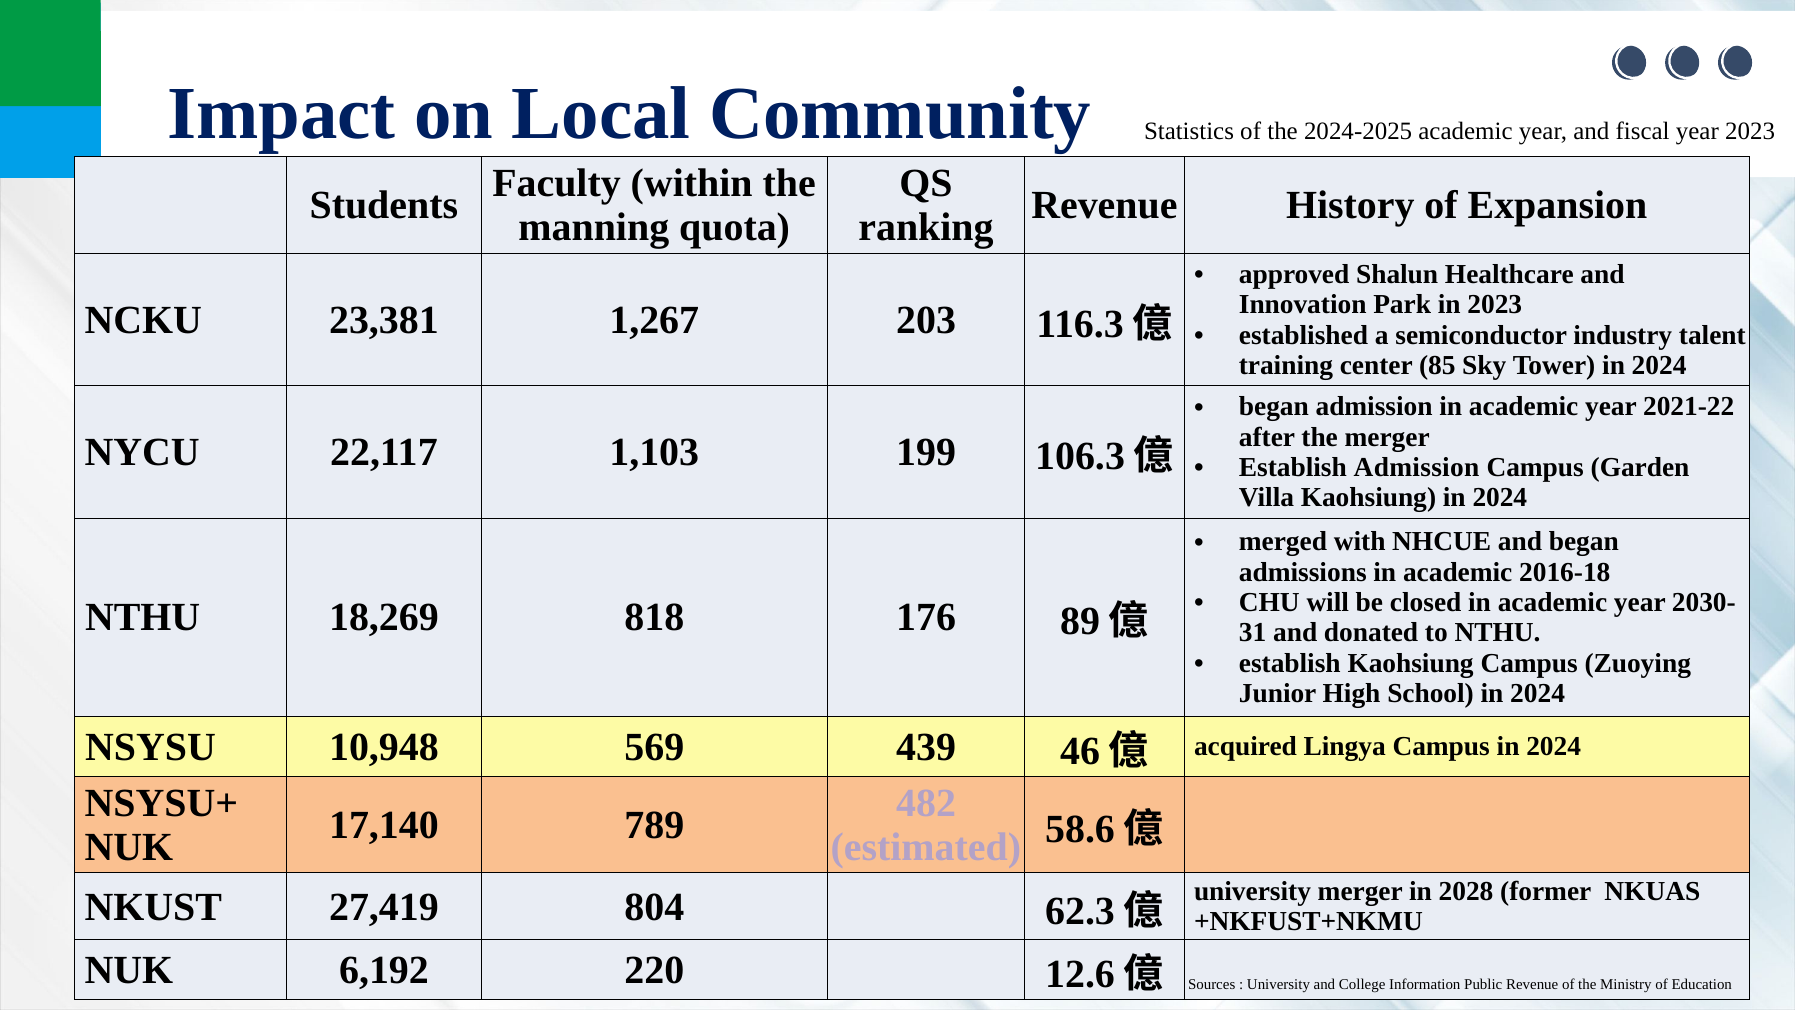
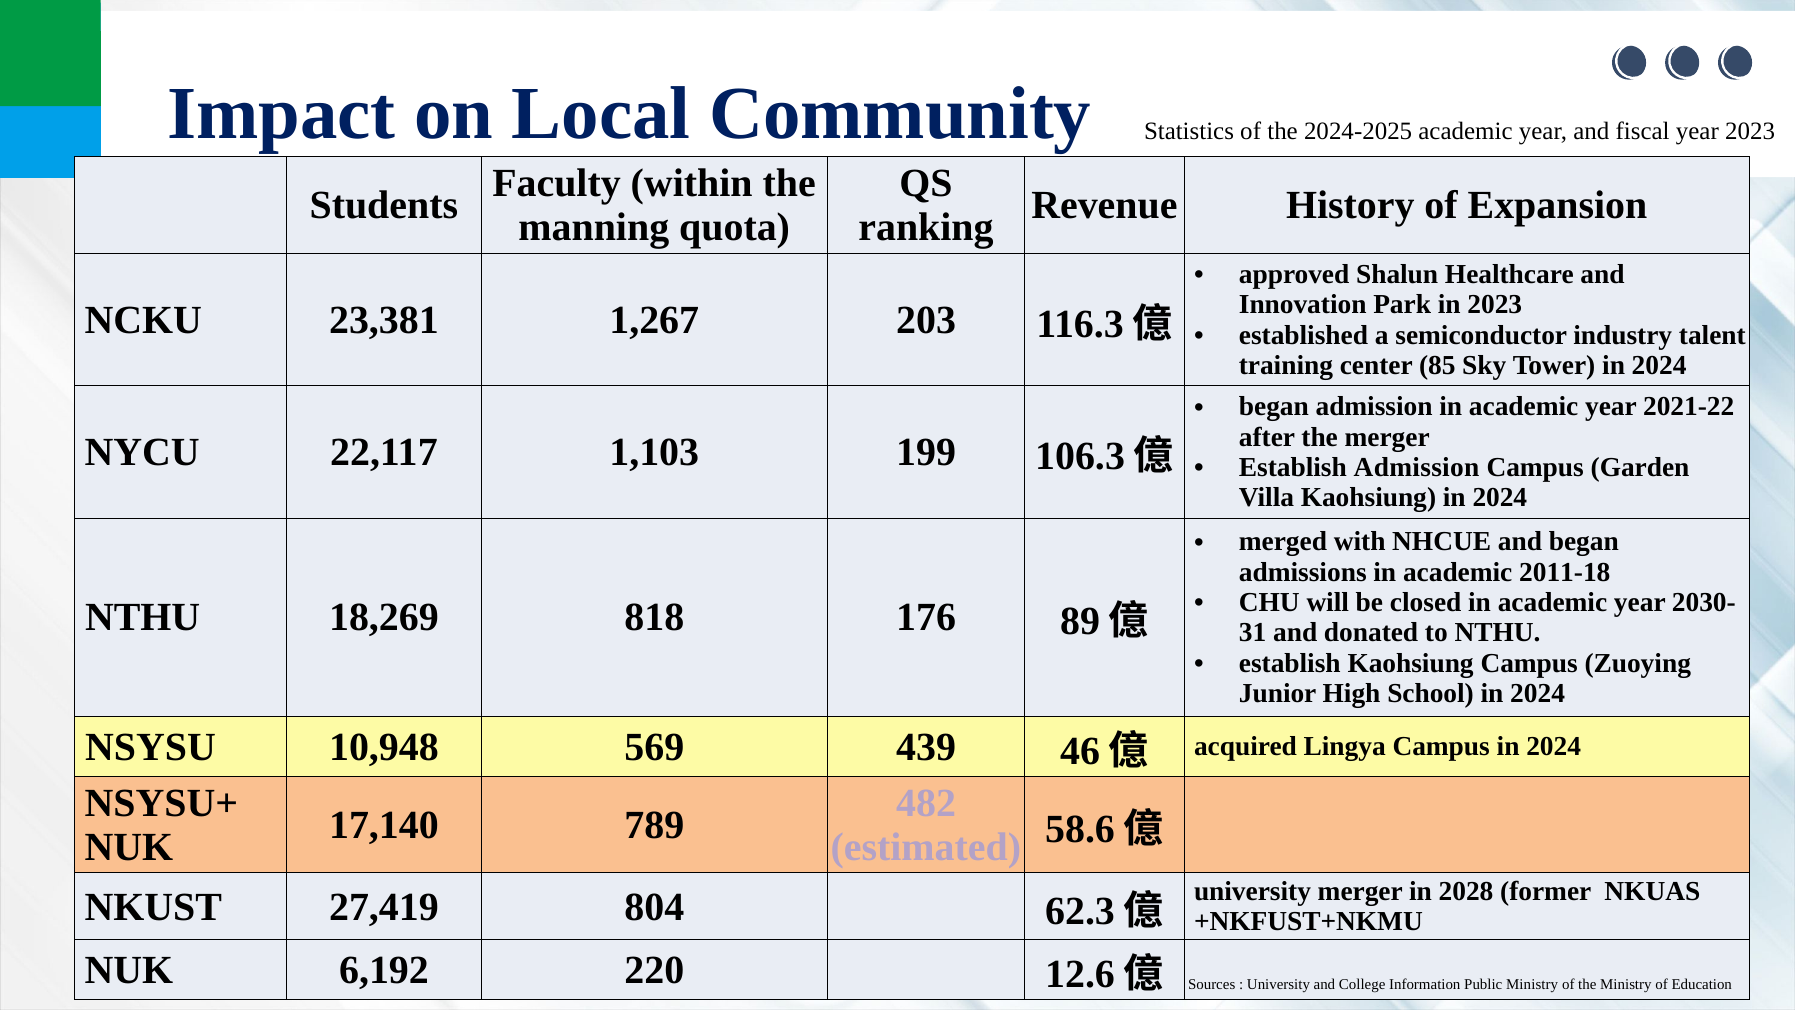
2016-18: 2016-18 -> 2011-18 (1565, 572)
Public Revenue: Revenue -> Ministry (1532, 984)
